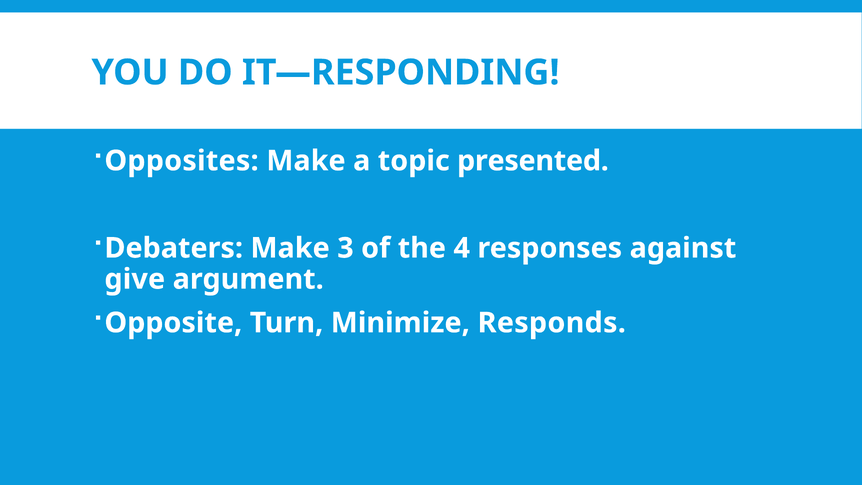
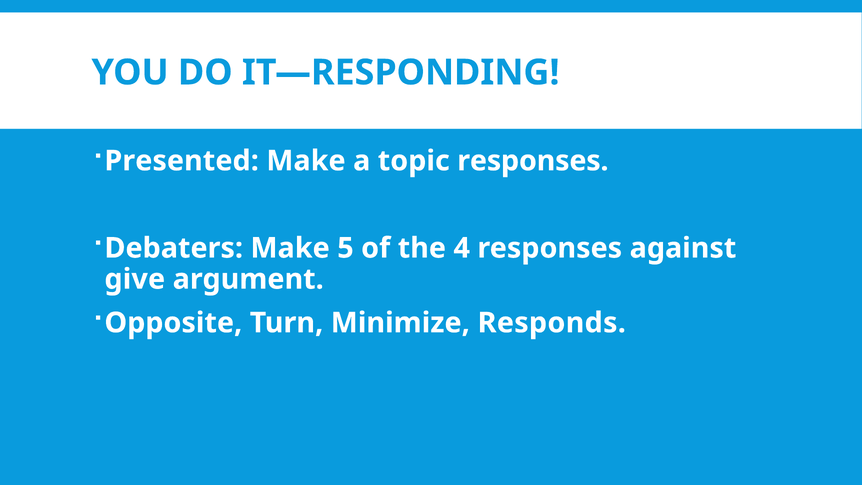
Opposites: Opposites -> Presented (182, 161)
topic presented: presented -> responses (533, 161)
3: 3 -> 5 (345, 248)
